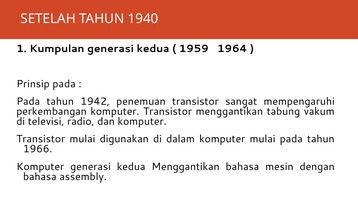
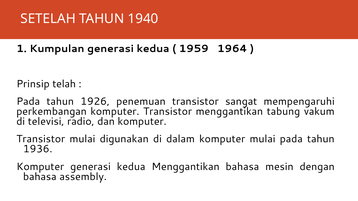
Prinsip pada: pada -> telah (64, 84)
1942: 1942 -> 1926 (95, 102)
1966: 1966 -> 1936 (38, 149)
